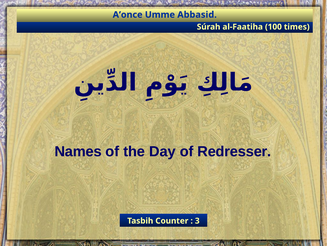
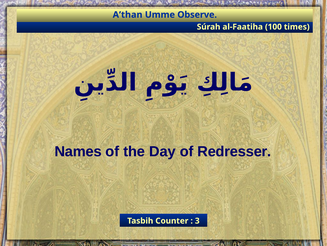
A’once: A’once -> A’than (128, 15)
Abbasid: Abbasid -> Observe (197, 15)
